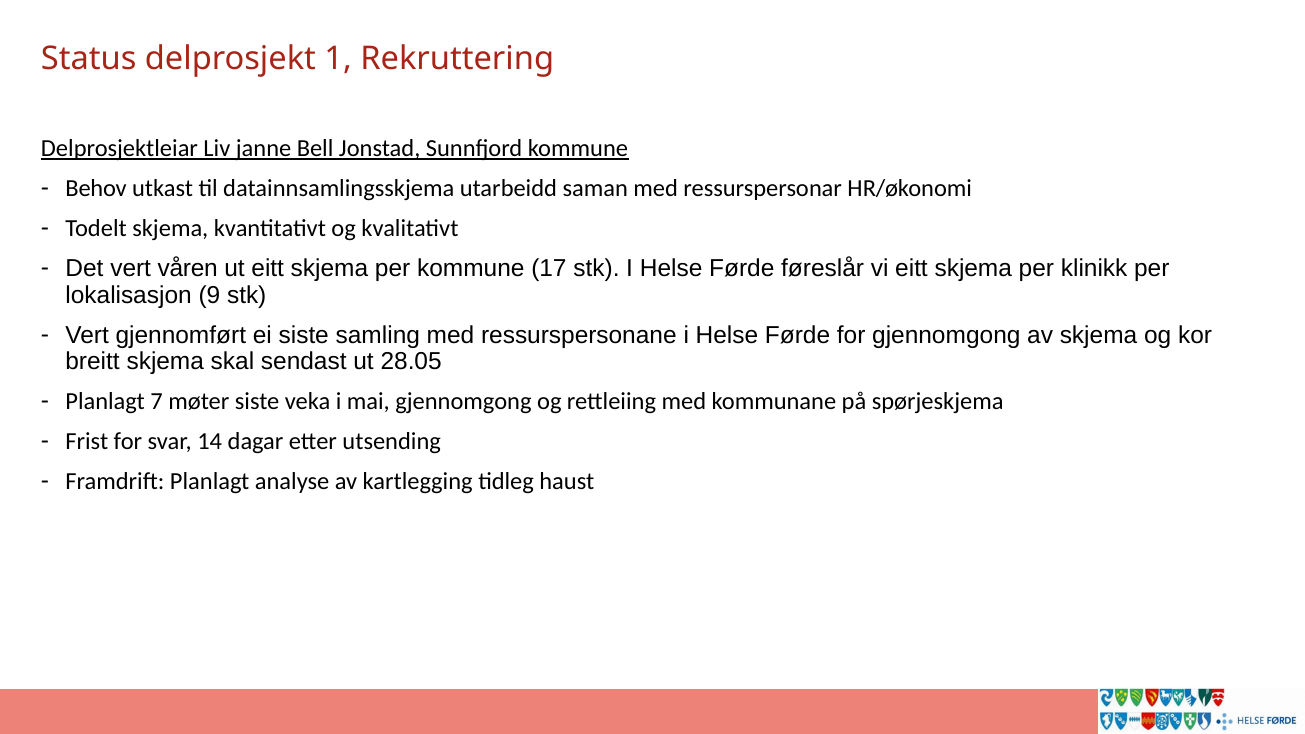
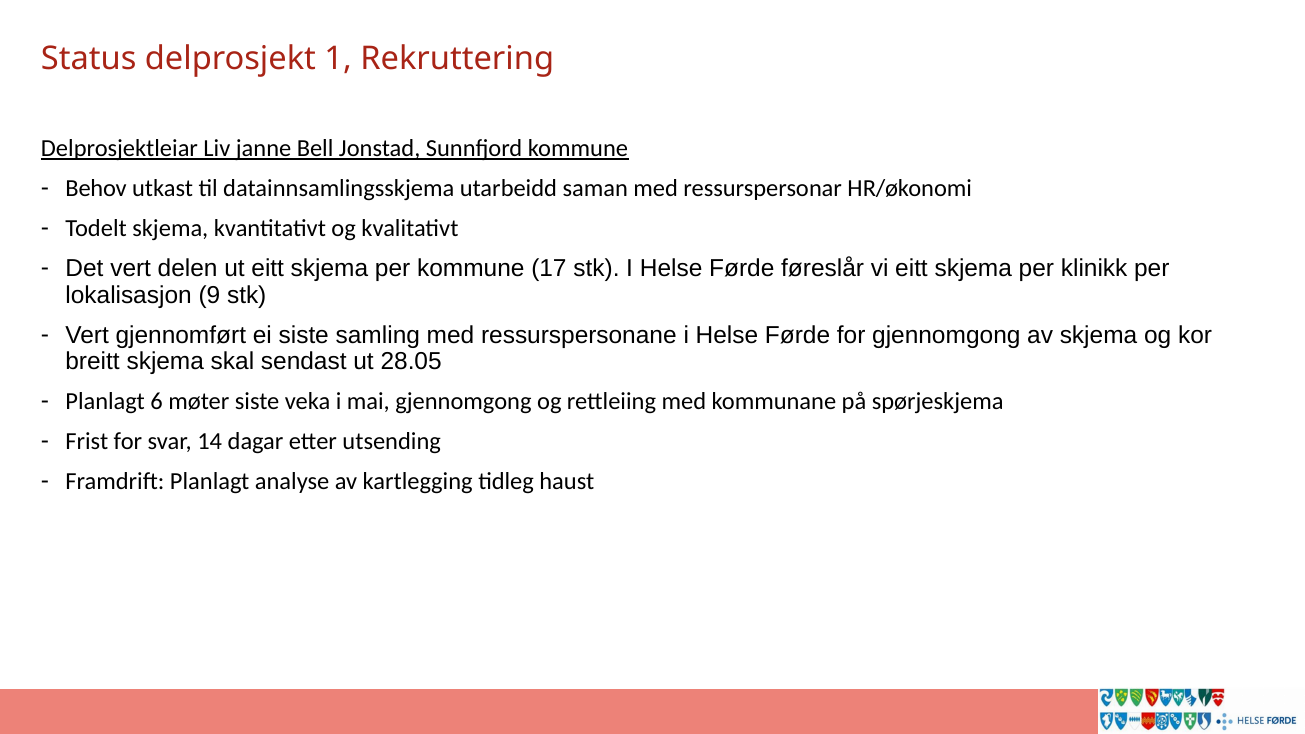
våren: våren -> delen (188, 269)
7: 7 -> 6 (157, 402)
